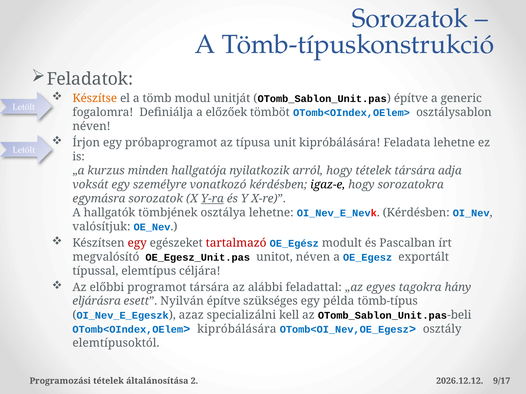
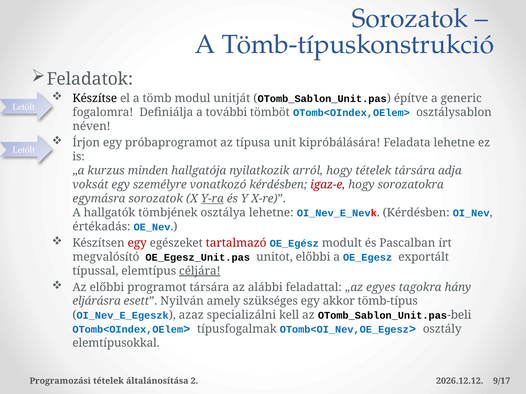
Készítse colour: orange -> black (95, 99)
előzőek: előzőek -> további (226, 113)
igaz-e colour: black -> red (328, 185)
valósítjuk: valósítjuk -> értékadás (101, 227)
unitot néven: néven -> előbbi (313, 257)
céljára underline: none -> present (200, 271)
Nyilván építve: építve -> amely (224, 302)
példa: példa -> akkor (339, 302)
OTomb<OIndex,OElem> kipróbálására: kipróbálására -> típusfogalmak (237, 330)
elemtípusoktól: elemtípusoktól -> elemtípusokkal (116, 344)
